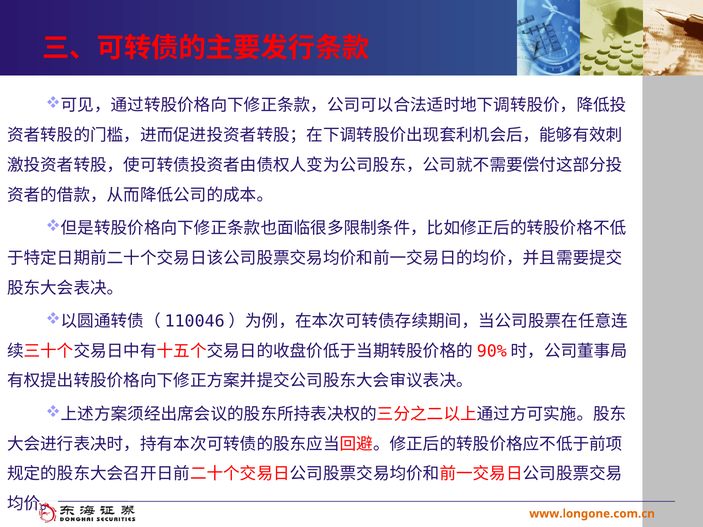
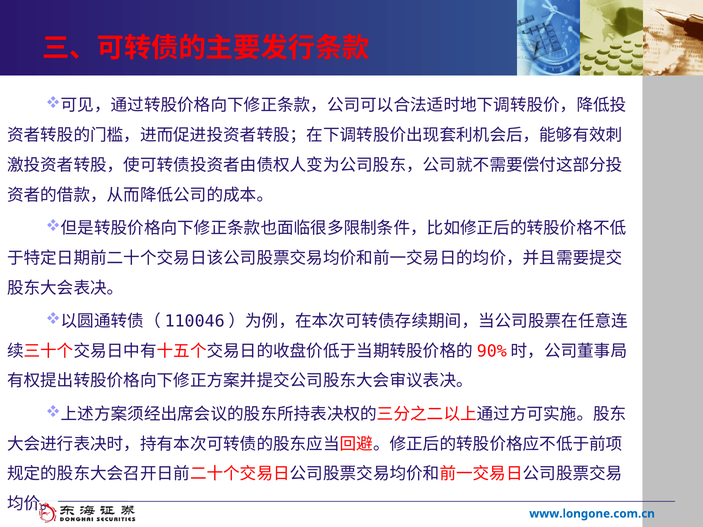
www.longone.com.cn colour: orange -> blue (592, 514)
